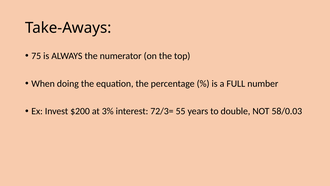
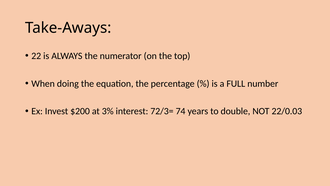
75: 75 -> 22 (36, 56)
55: 55 -> 74 (181, 111)
58/0.03: 58/0.03 -> 22/0.03 (287, 111)
